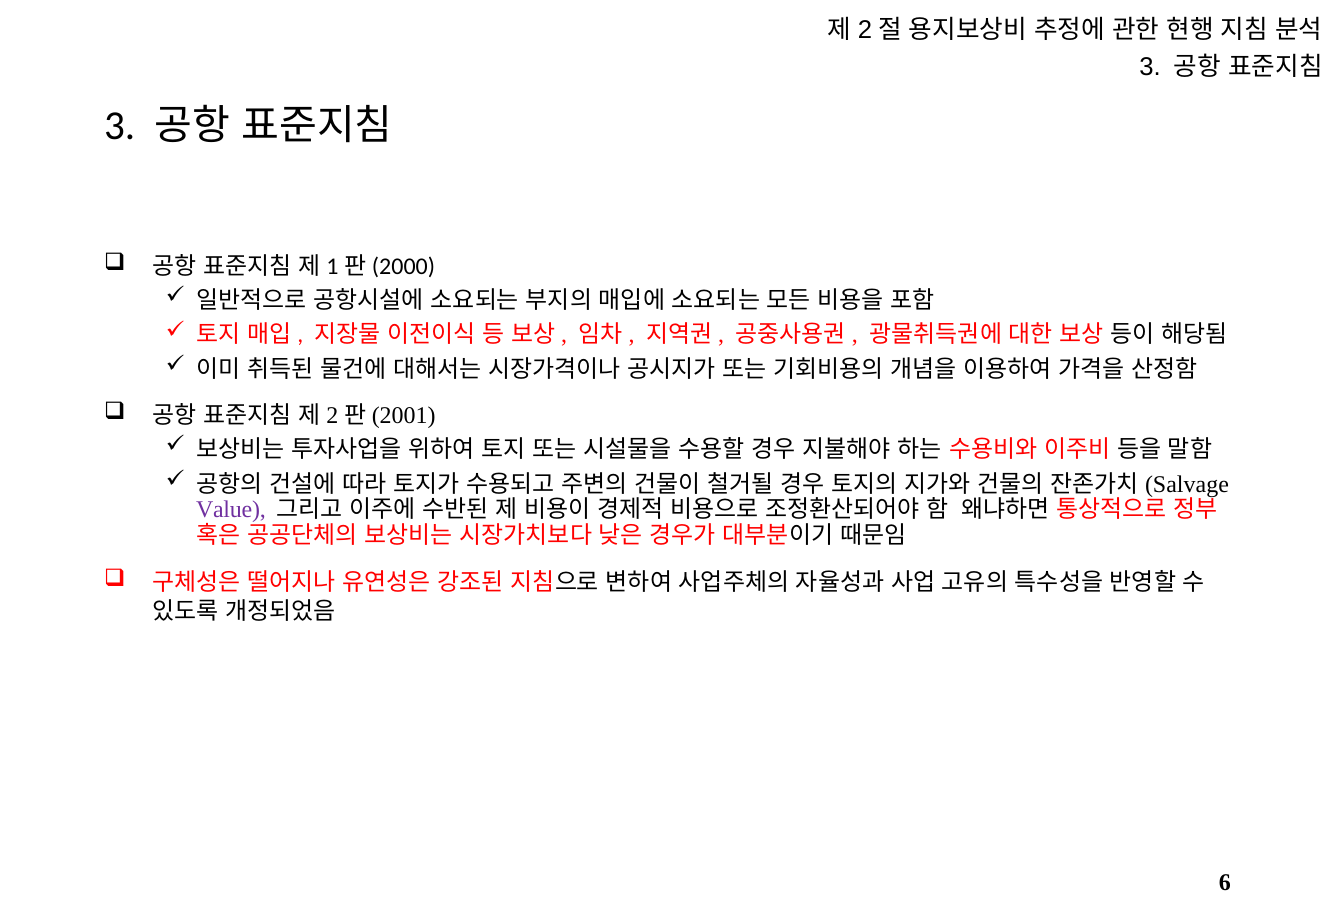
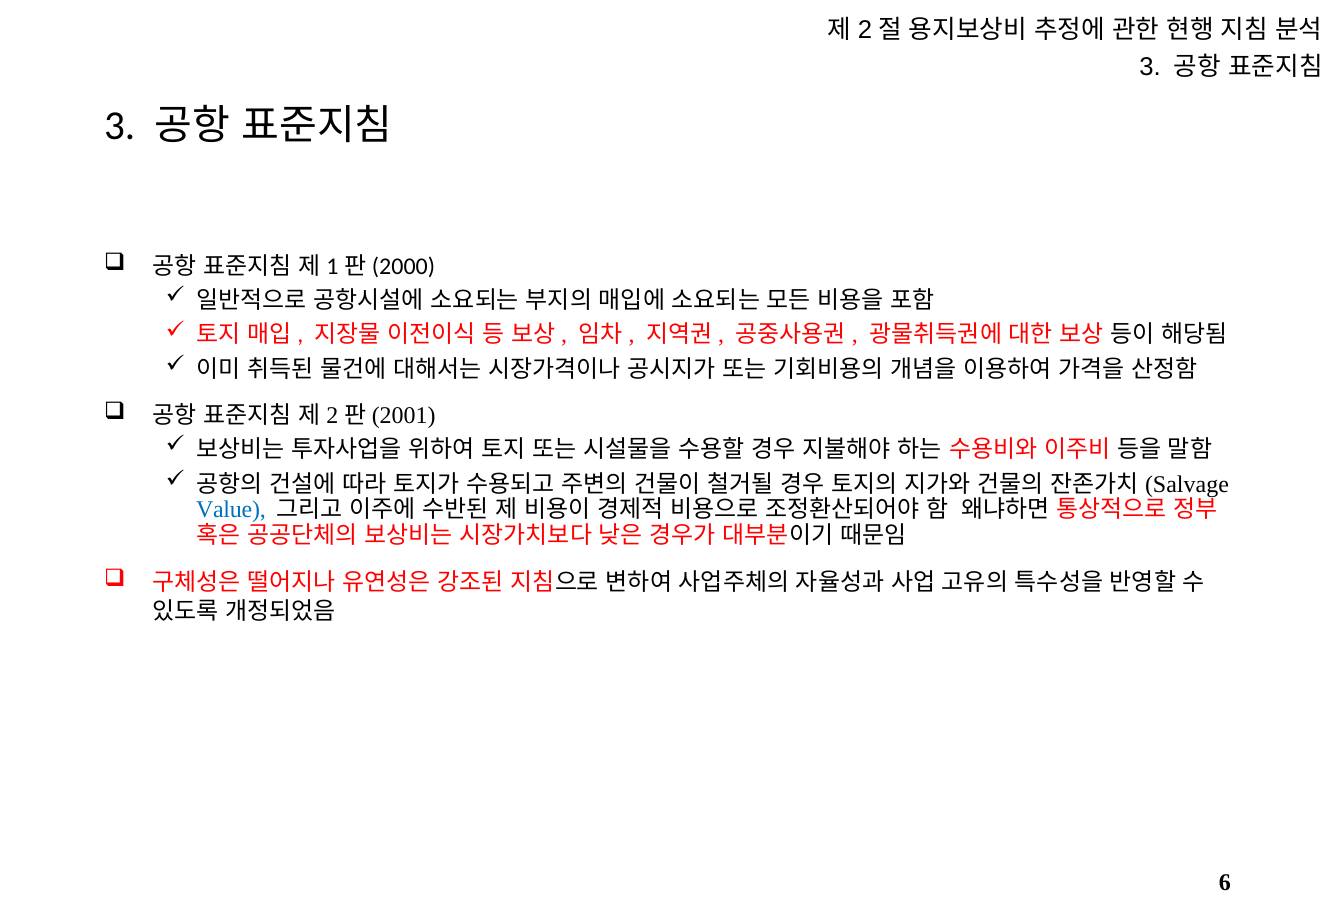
Value colour: purple -> blue (231, 510)
